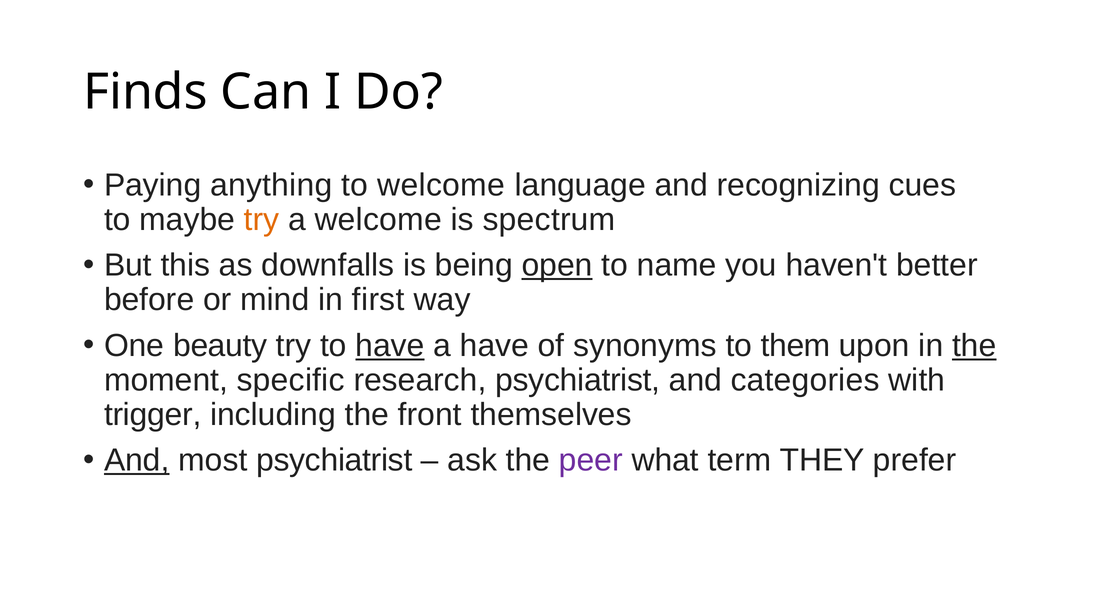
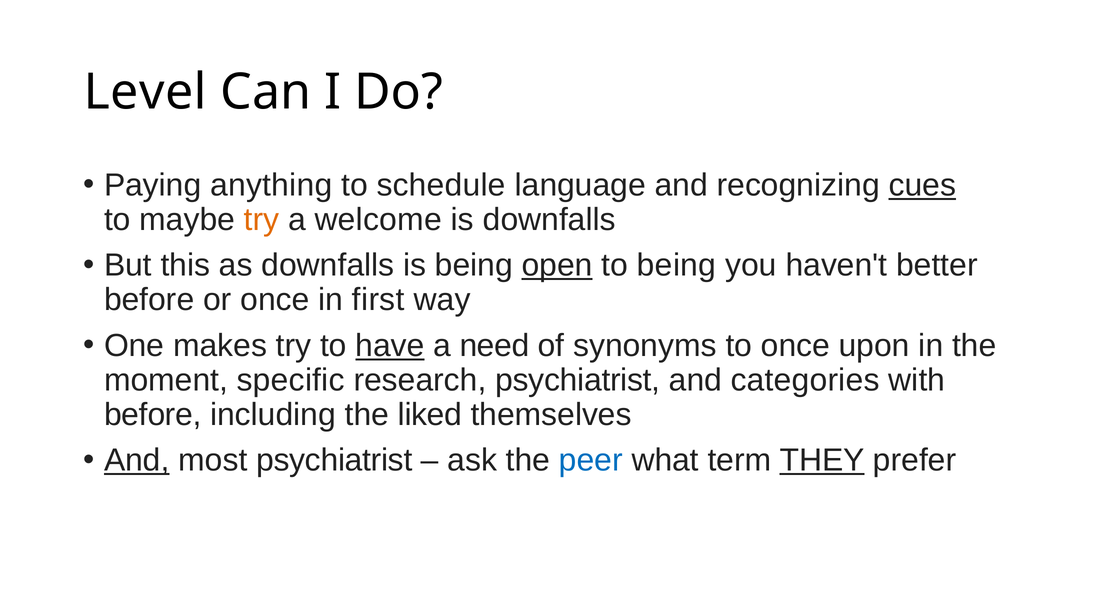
Finds: Finds -> Level (145, 92)
to welcome: welcome -> schedule (441, 185)
cues underline: none -> present (922, 185)
is spectrum: spectrum -> downfalls (549, 220)
to name: name -> being (677, 265)
or mind: mind -> once (275, 300)
beauty: beauty -> makes (220, 346)
a have: have -> need (495, 346)
to them: them -> once (795, 346)
the underline: present -> none (974, 346)
trigger: trigger -> before (153, 415)
front: front -> liked (430, 415)
peer colour: purple -> blue (591, 460)
THEY underline: none -> present (822, 460)
